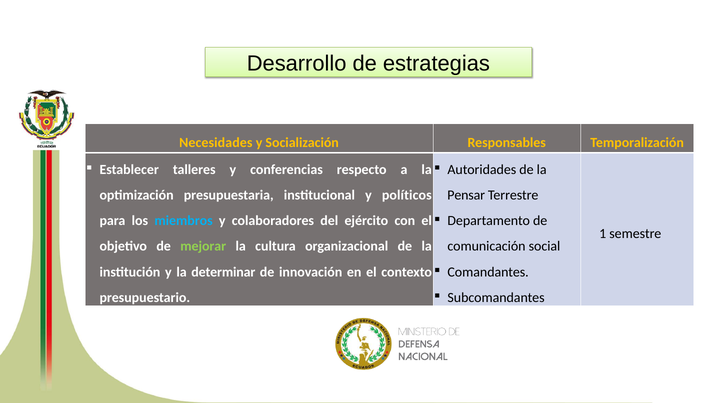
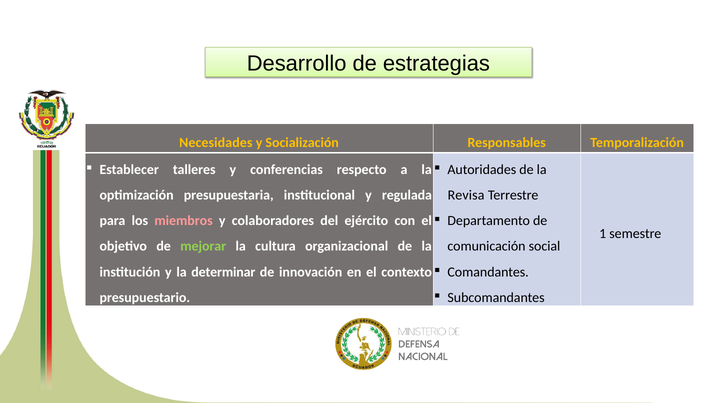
políticos: políticos -> regulada (407, 195)
Pensar: Pensar -> Revisa (466, 195)
miembros colour: light blue -> pink (184, 221)
